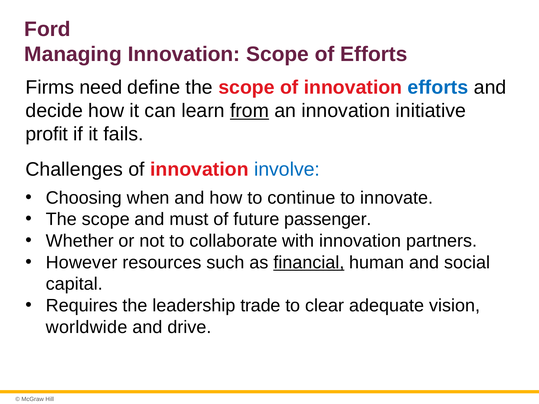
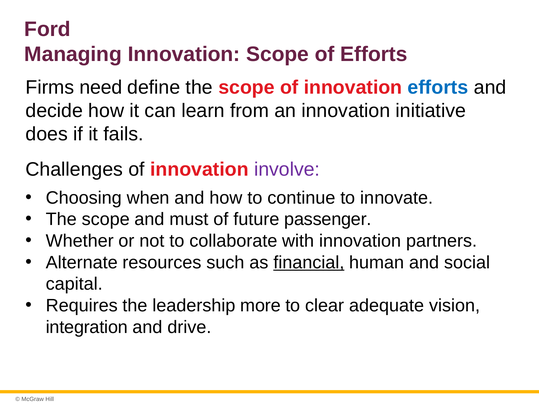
from underline: present -> none (250, 111)
profit: profit -> does (47, 134)
involve colour: blue -> purple (287, 170)
However: However -> Alternate (82, 263)
trade: trade -> more (260, 306)
worldwide: worldwide -> integration (87, 327)
